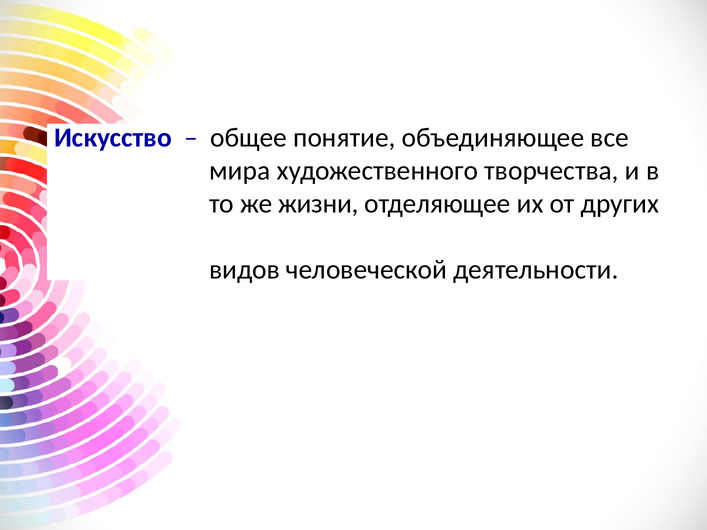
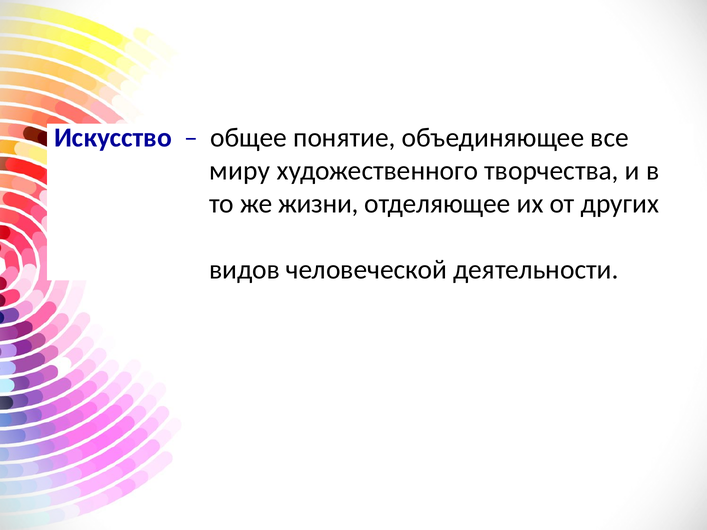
мира: мира -> миру (240, 171)
